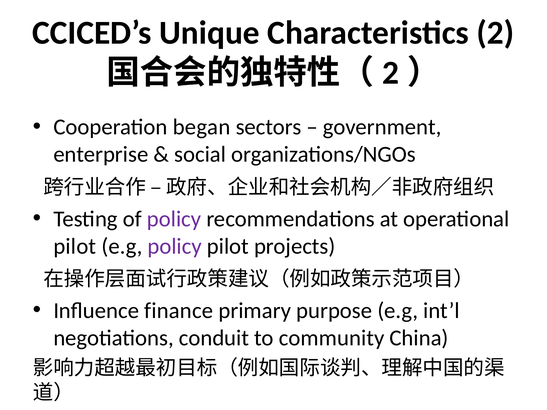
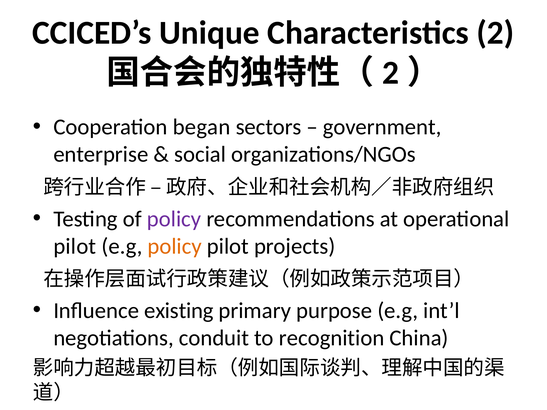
policy colour: purple -> orange (175, 246)
finance: finance -> existing (179, 311)
community: community -> recognition (332, 338)
